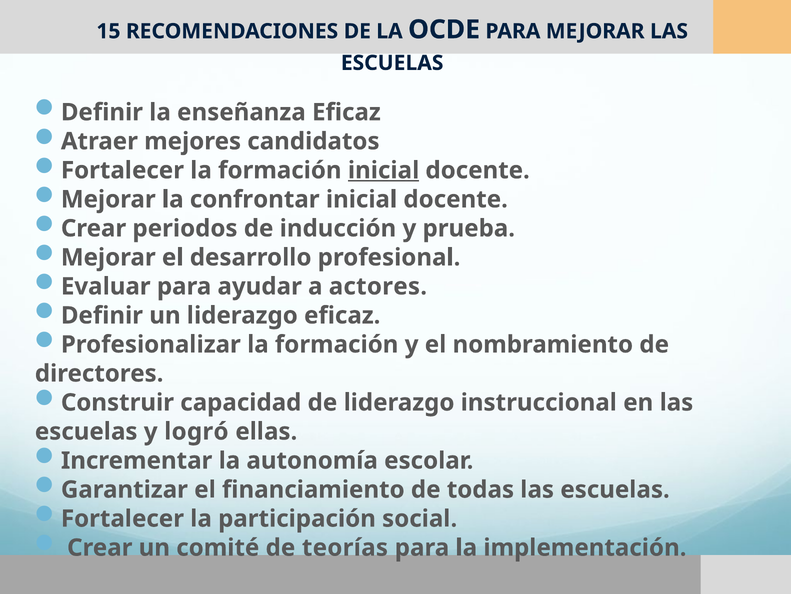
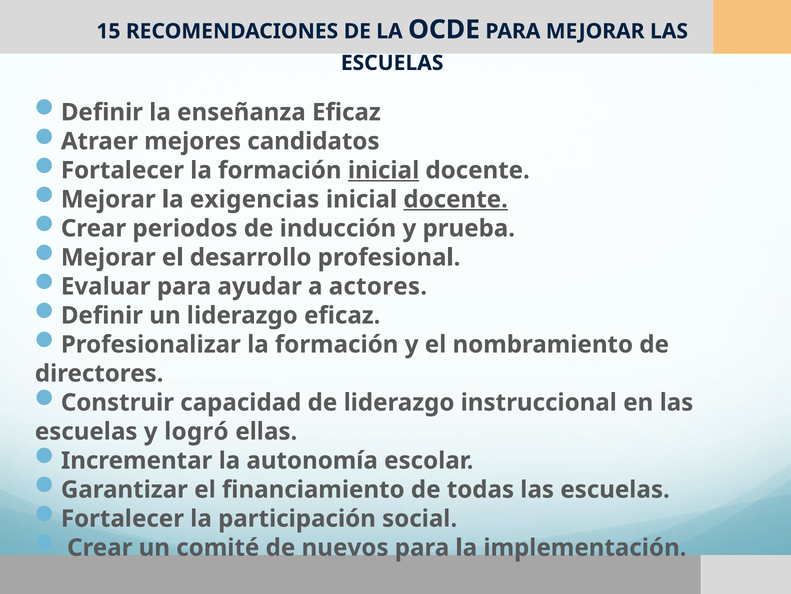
confrontar: confrontar -> exigencias (255, 199)
docente underline: none -> present (456, 199)
teorías: teorías -> nuevos (345, 547)
